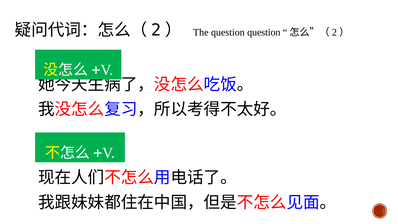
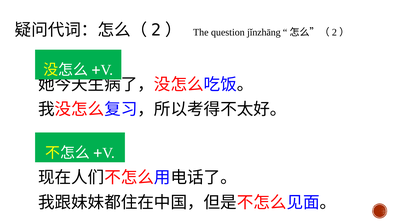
question question: question -> jǐnzhāng (264, 32)
